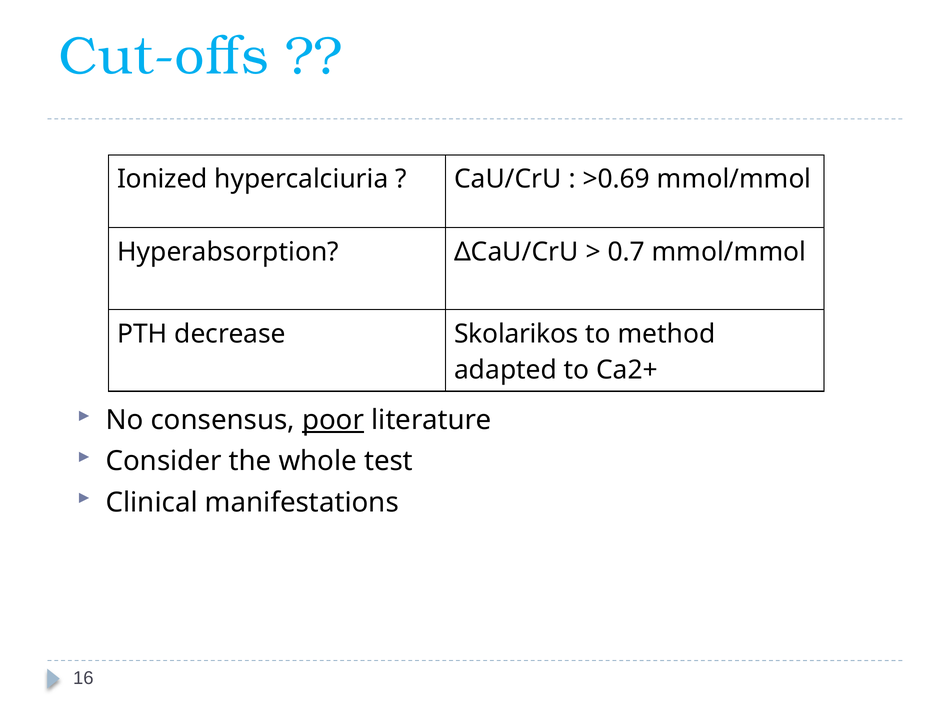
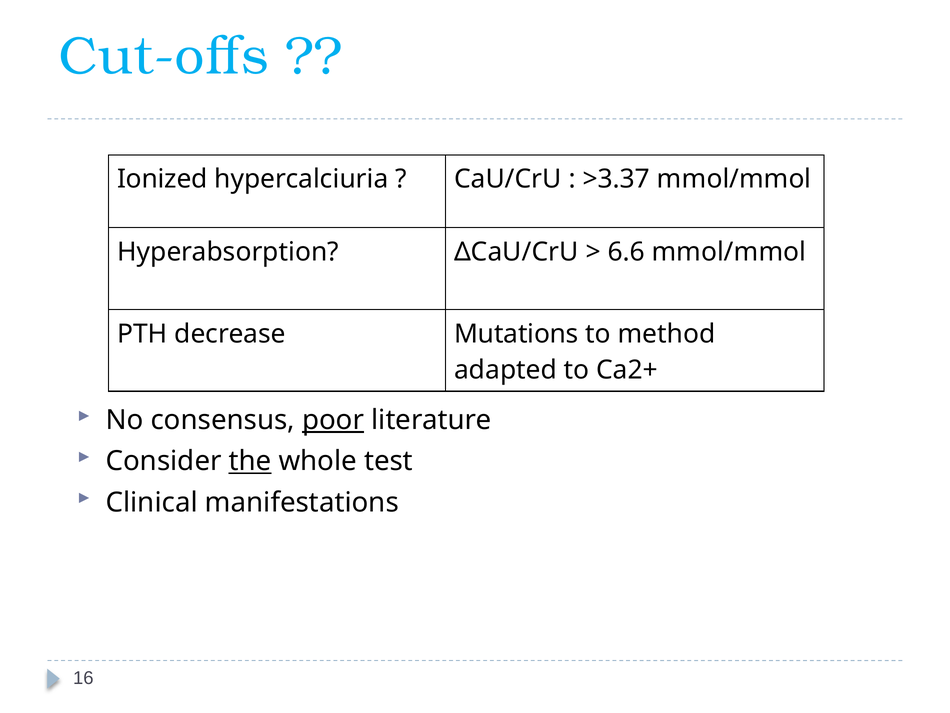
>0.69: >0.69 -> >3.37 (616, 179)
0.7: 0.7 -> 6.6 (626, 252)
Skolarikos: Skolarikos -> Mutations (516, 334)
the underline: none -> present (250, 461)
